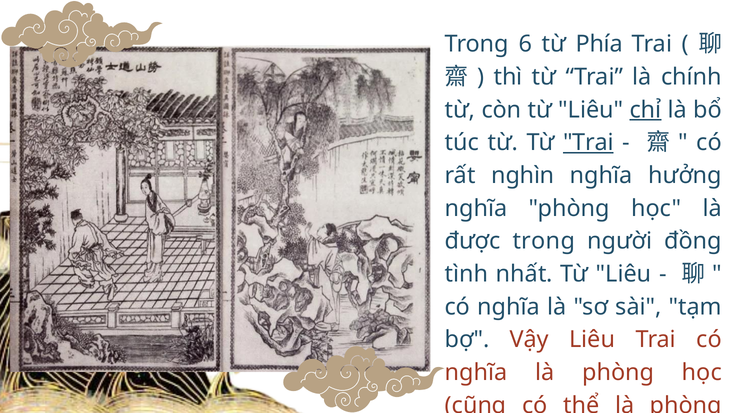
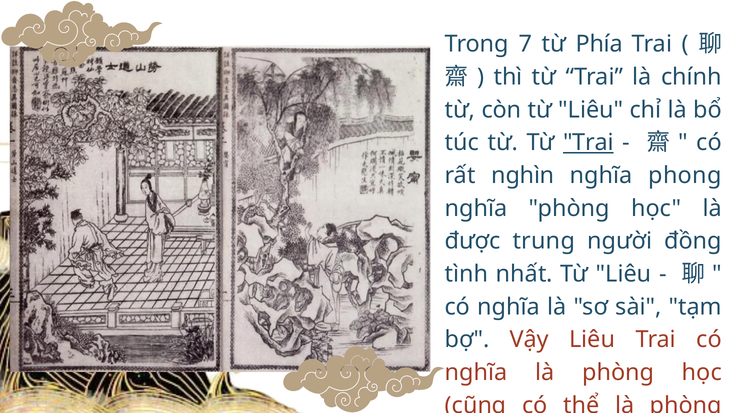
6: 6 -> 7 (525, 44)
chỉ underline: present -> none (646, 110)
hưởng: hưởng -> phong (685, 175)
được trong: trong -> trung (544, 241)
